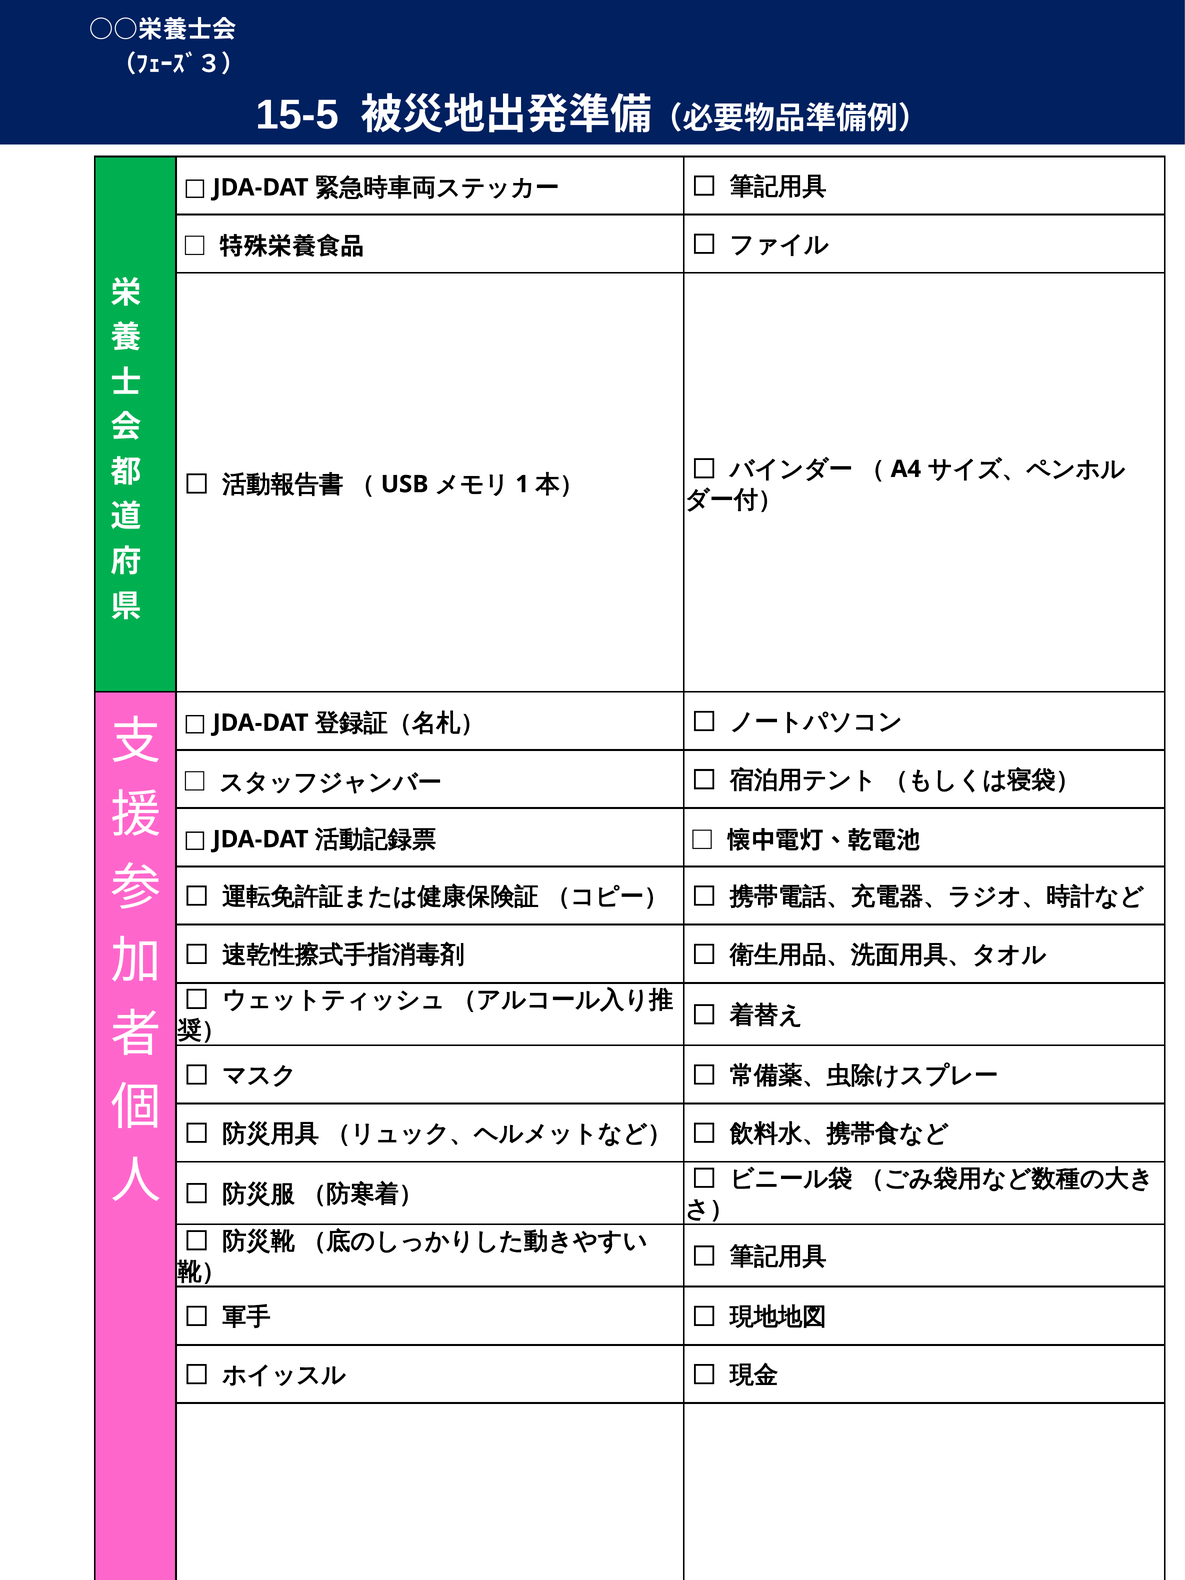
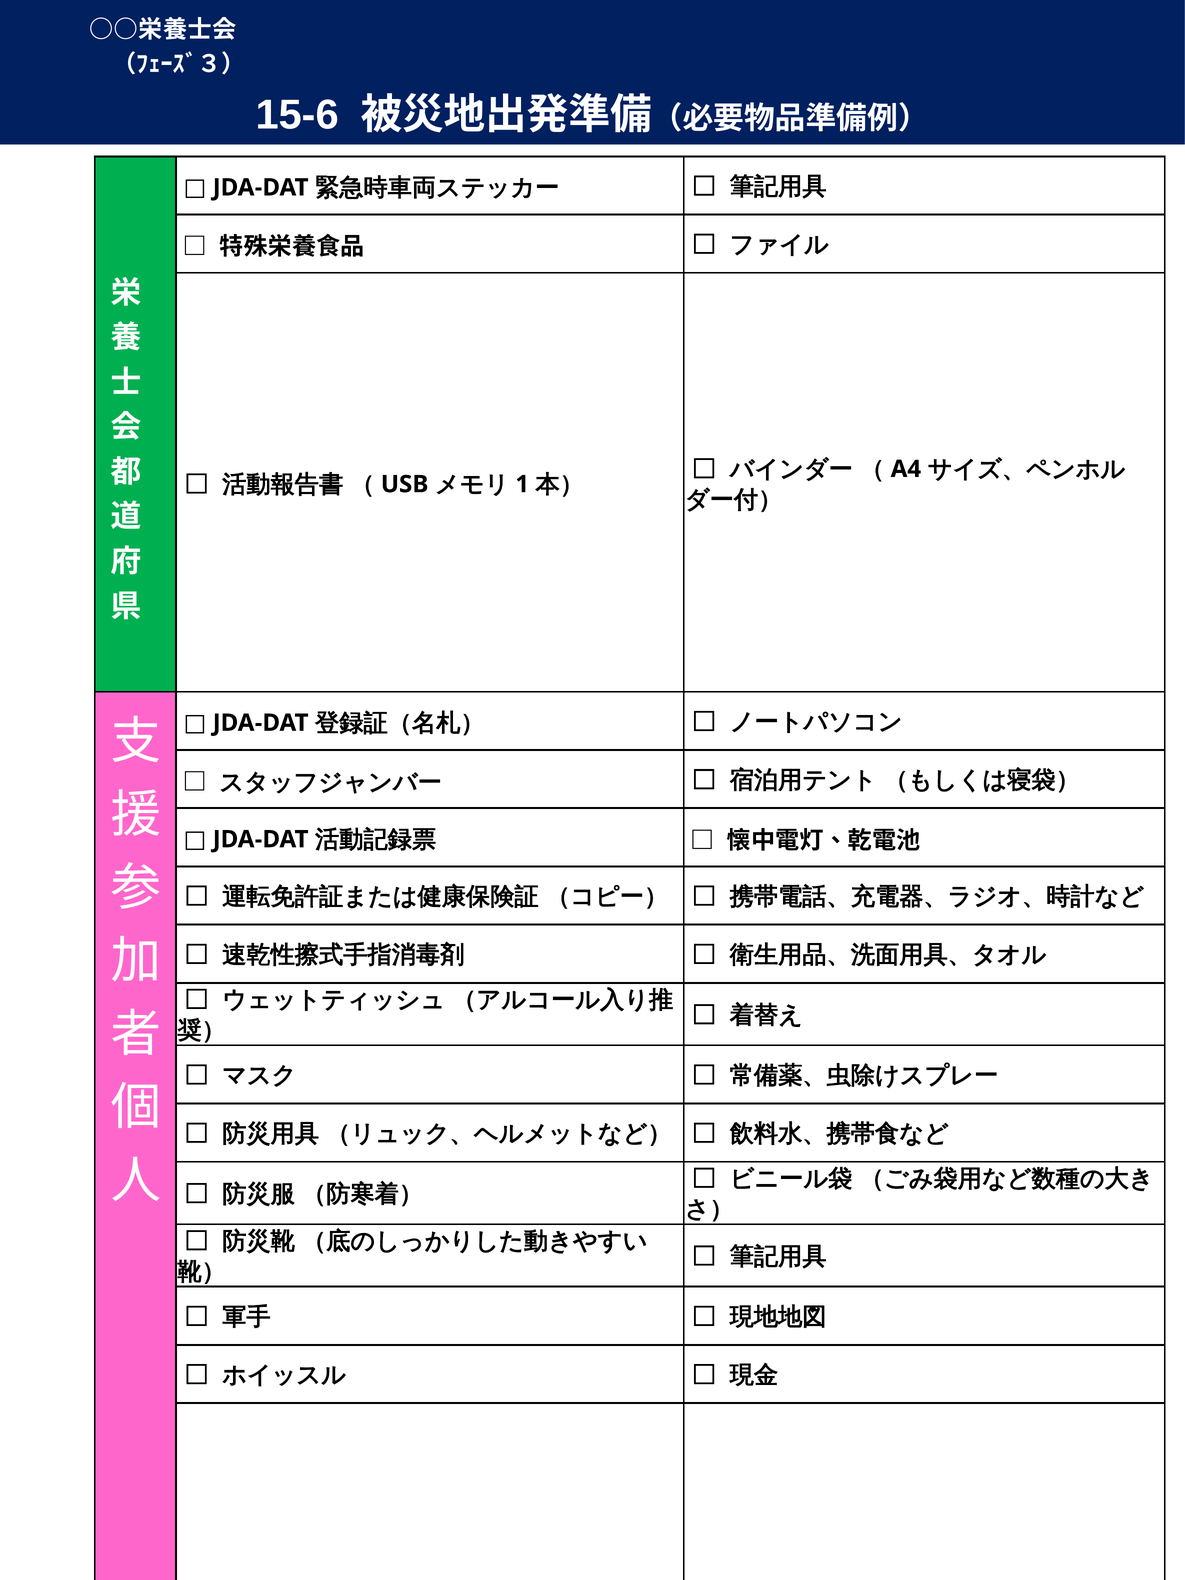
15-5: 15-5 -> 15-6 (297, 115)
